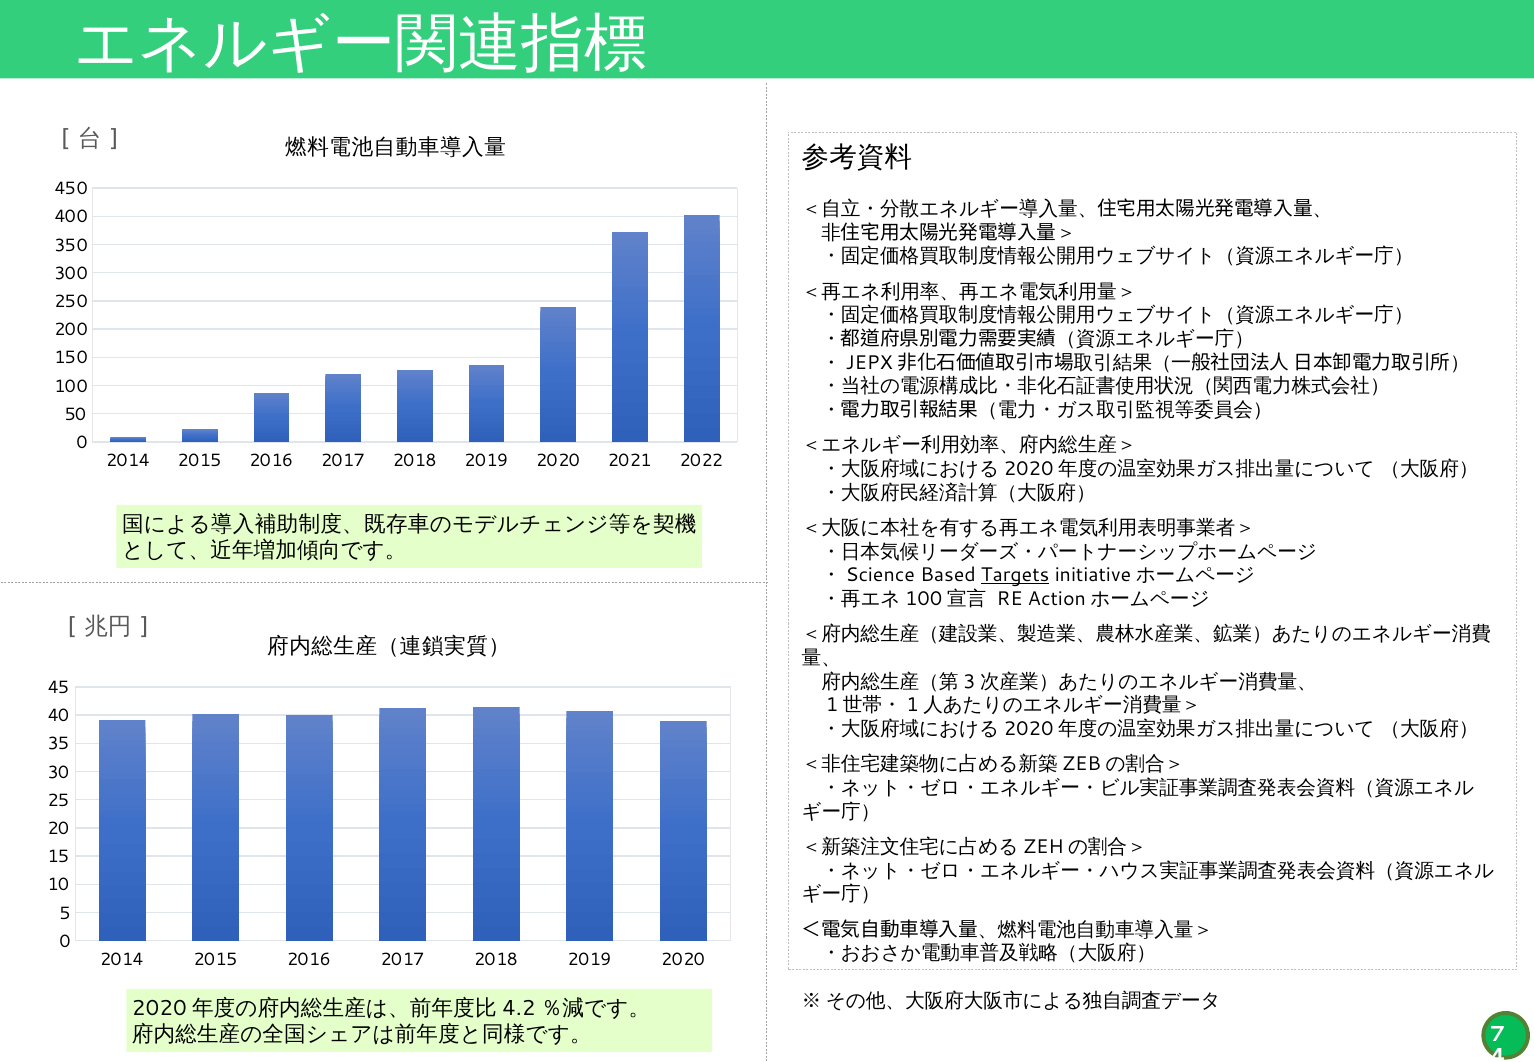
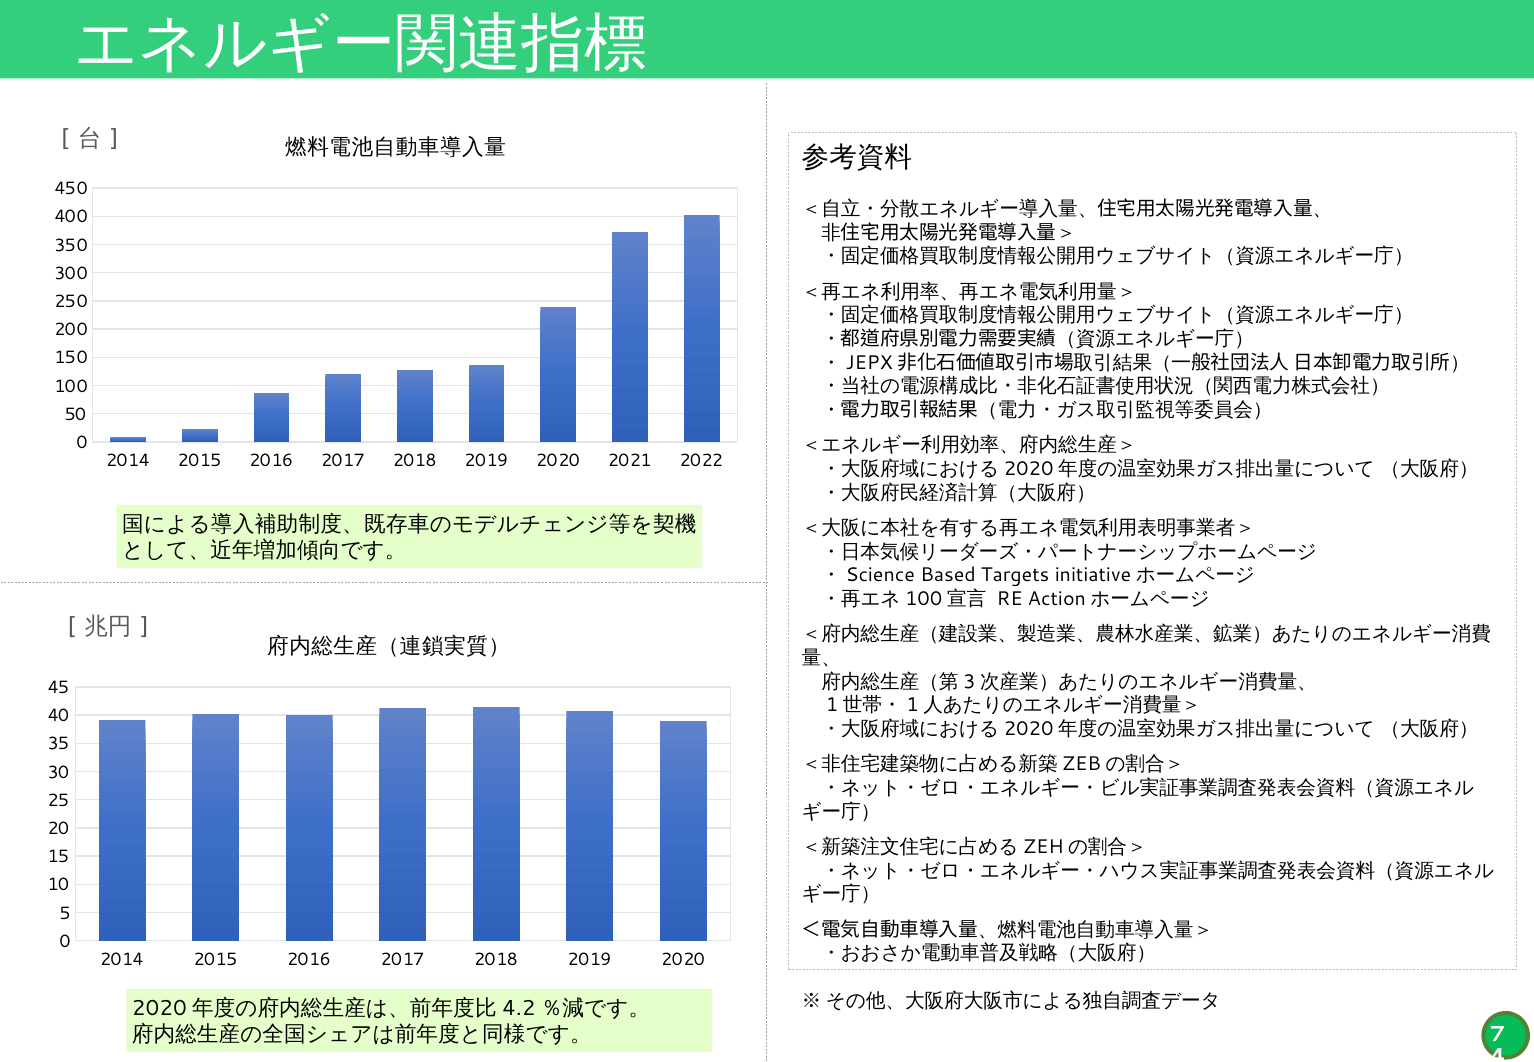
Targets underline: present -> none (1015, 575)
